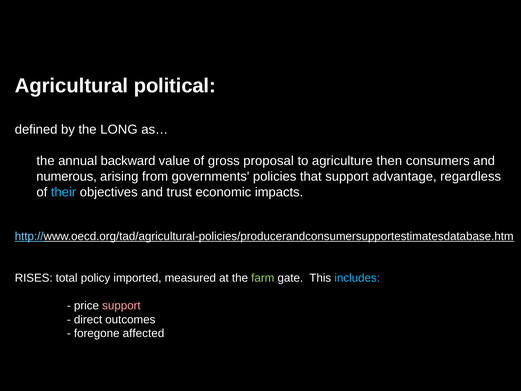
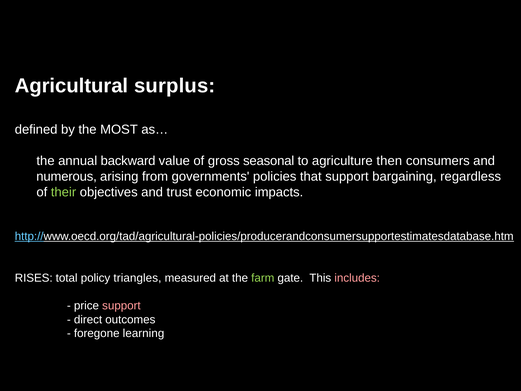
political: political -> surplus (175, 86)
LONG: LONG -> MOST (119, 129)
proposal: proposal -> seasonal (269, 161)
advantage: advantage -> bargaining (404, 176)
their colour: light blue -> light green (64, 192)
imported: imported -> triangles (137, 278)
includes colour: light blue -> pink (357, 278)
affected: affected -> learning (144, 333)
